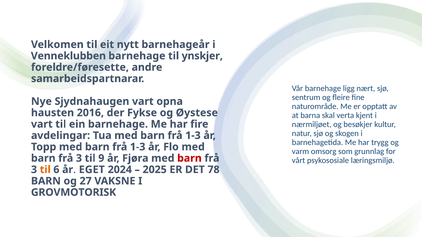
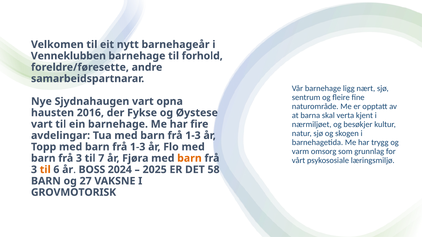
ynskjer: ynskjer -> forhold (202, 56)
9: 9 -> 7 (101, 158)
barn colour: red -> orange (189, 158)
EGET: EGET -> BOSS (92, 170)
78: 78 -> 58 (214, 170)
